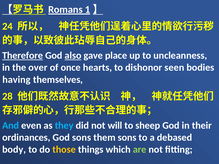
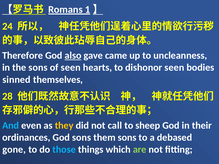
Therefore underline: present -> none (23, 56)
place: place -> came (116, 56)
the over: over -> sons (38, 68)
of once: once -> seen (71, 68)
having: having -> sinned (16, 80)
they colour: light blue -> yellow (64, 126)
will: will -> call (115, 126)
body: body -> gone (14, 150)
those colour: yellow -> light blue (64, 150)
